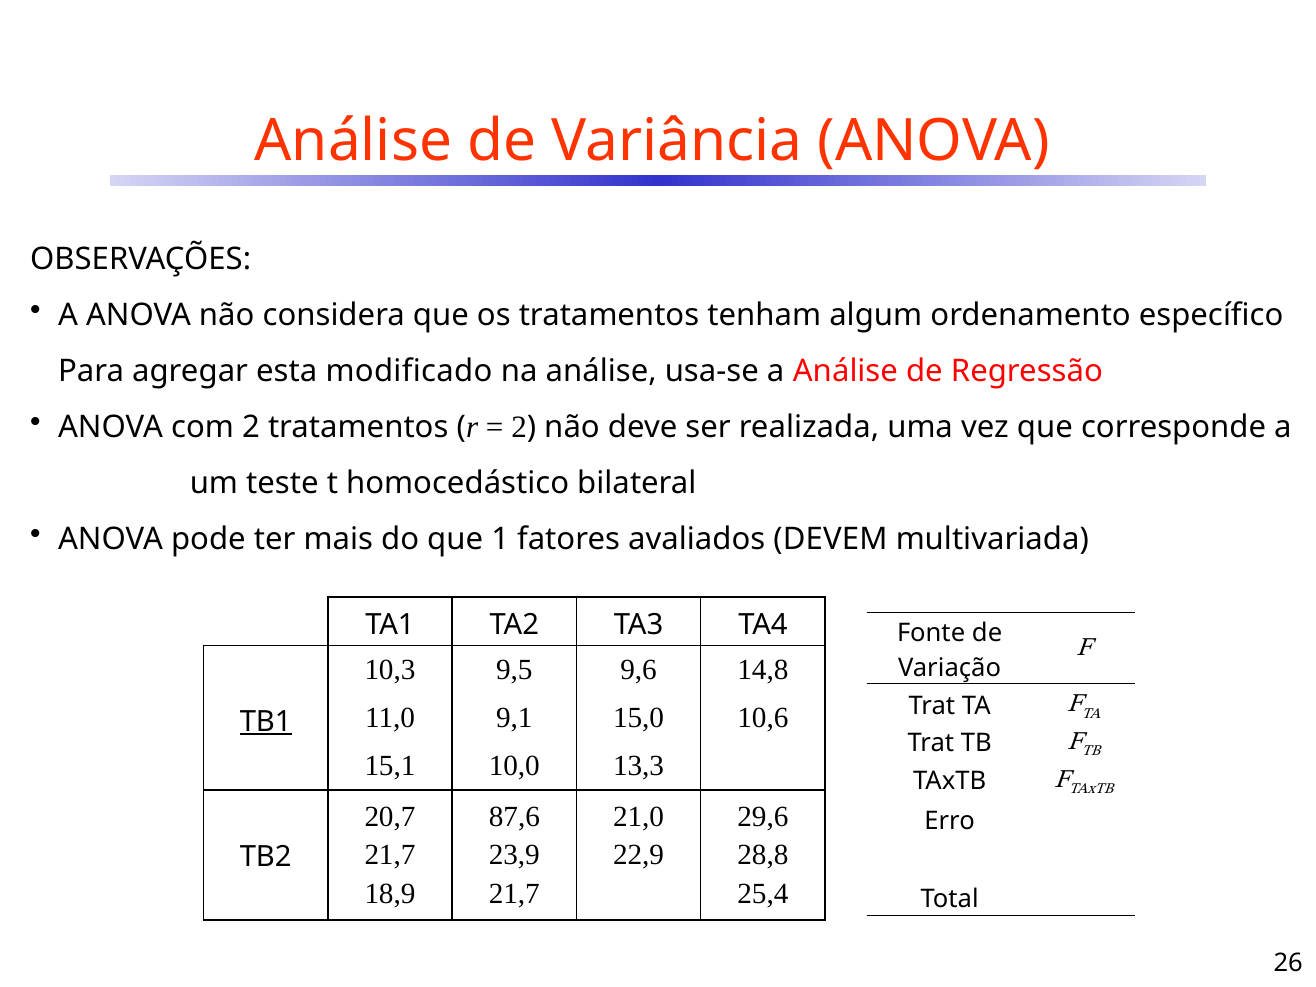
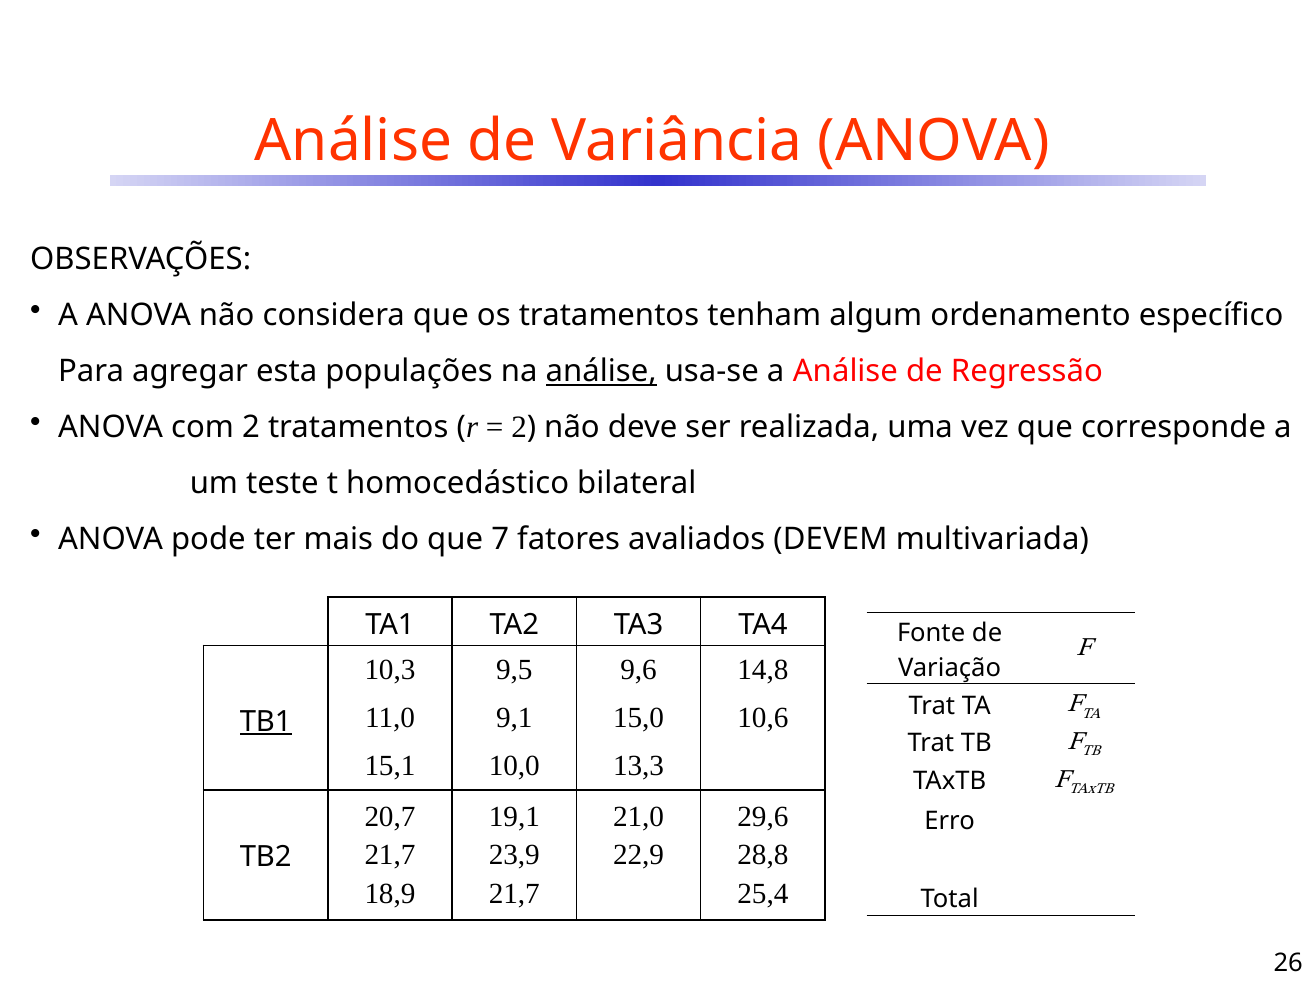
modificado: modificado -> populações (409, 371)
análise underline: none -> present (601, 371)
1: 1 -> 7 (500, 539)
87,6: 87,6 -> 19,1 (514, 817)
